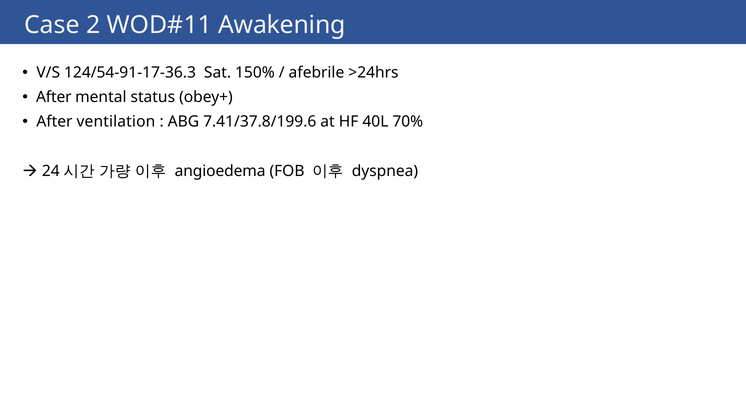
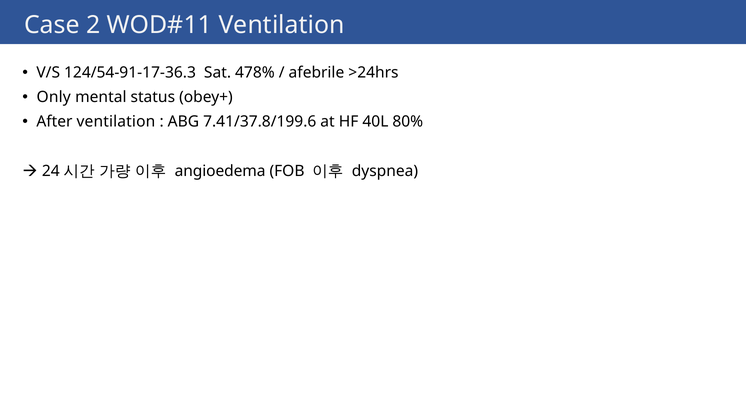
Awakening: Awakening -> Ventilation (282, 25)
150%: 150% -> 478% (255, 72)
After: After -> Only (54, 97)
70%: 70% -> 80% (408, 122)
